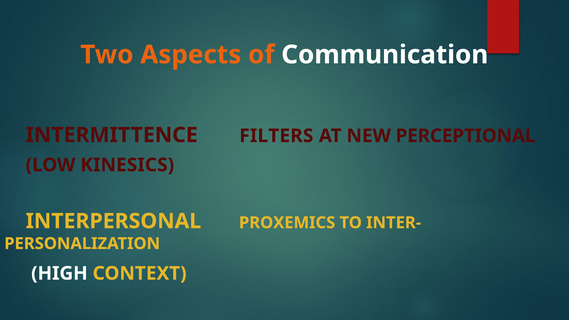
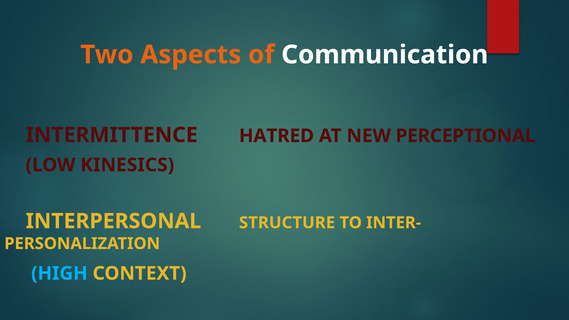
FILTERS: FILTERS -> HATRED (276, 136)
PROXEMICS: PROXEMICS -> STRUCTURE (287, 223)
HIGH colour: white -> light blue (59, 273)
